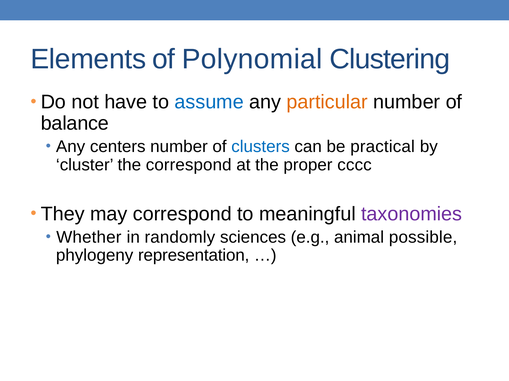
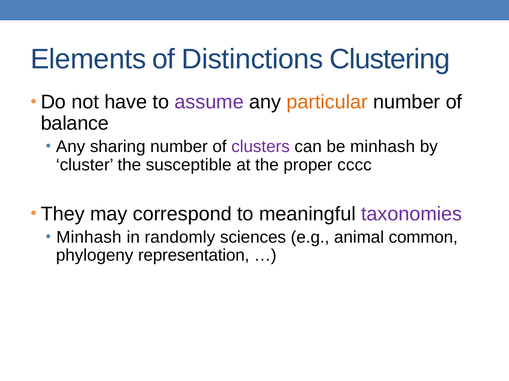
Polynomial: Polynomial -> Distinctions (252, 59)
assume colour: blue -> purple (209, 102)
centers: centers -> sharing (118, 147)
clusters colour: blue -> purple (261, 147)
be practical: practical -> minhash (383, 147)
the correspond: correspond -> susceptible (189, 165)
Whether: Whether -> Minhash (89, 238)
possible: possible -> common (423, 238)
